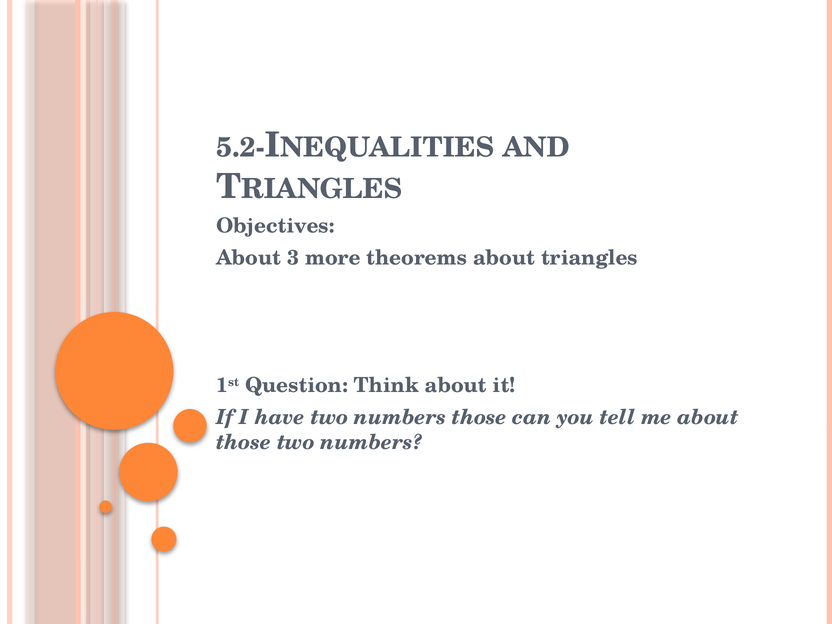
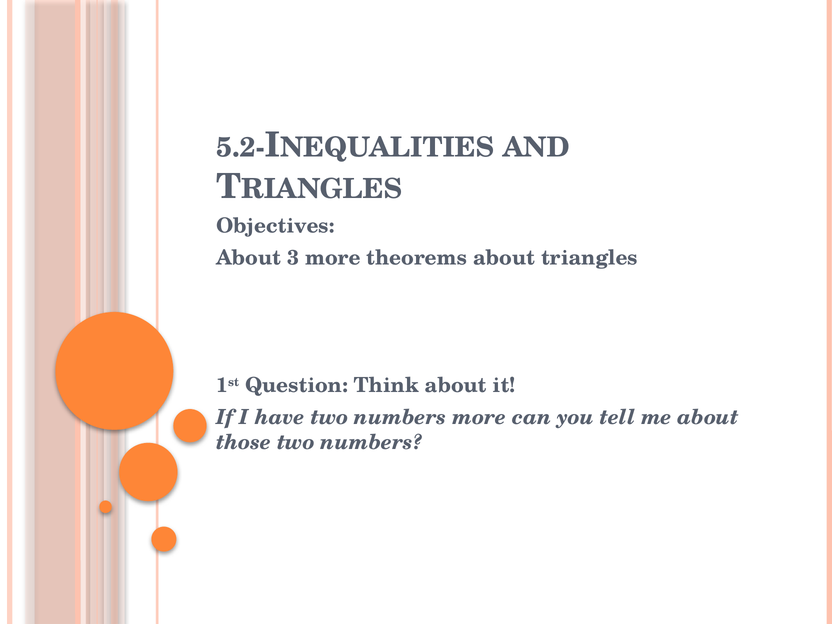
numbers those: those -> more (479, 417)
